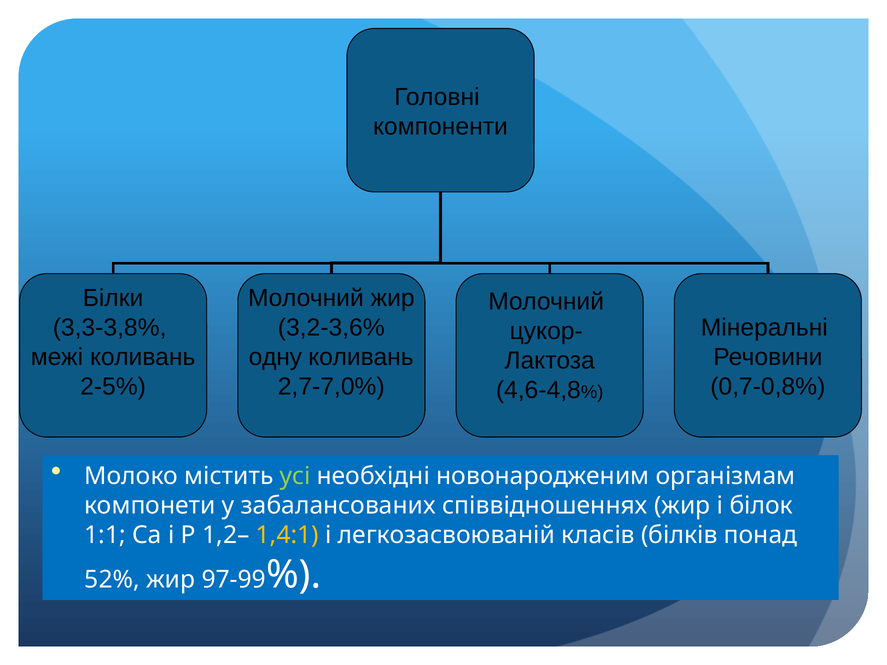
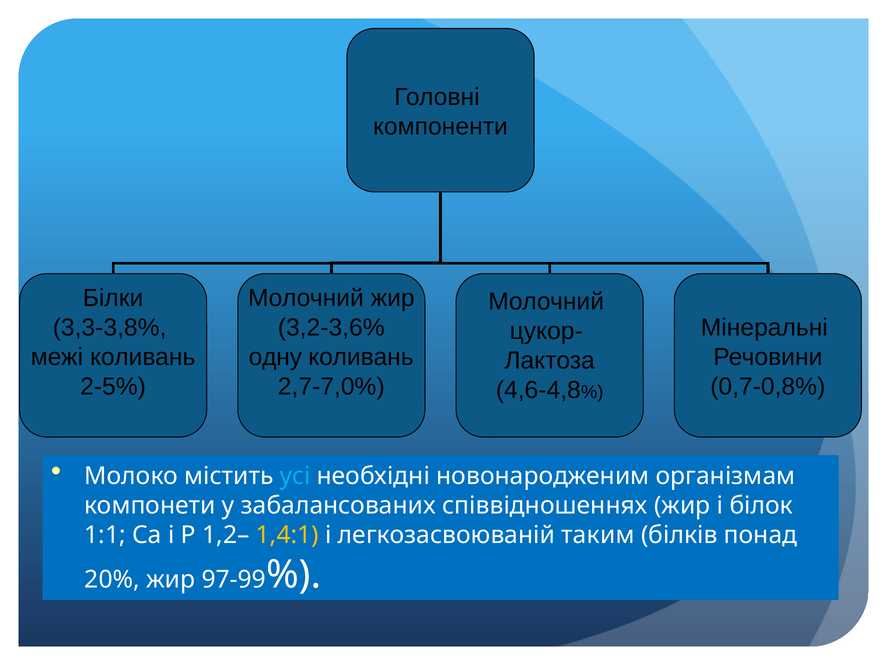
усі colour: light green -> light blue (295, 476)
класів: класів -> таким (598, 535)
52%: 52% -> 20% (112, 580)
